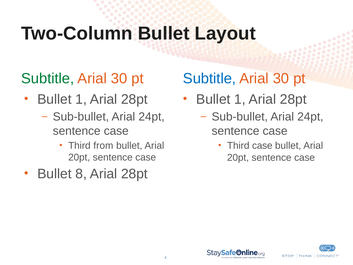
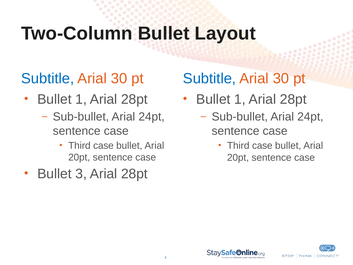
Subtitle colour: green -> blue (48, 78)
from: from -> case (103, 146)
8: 8 -> 3 (81, 174)
